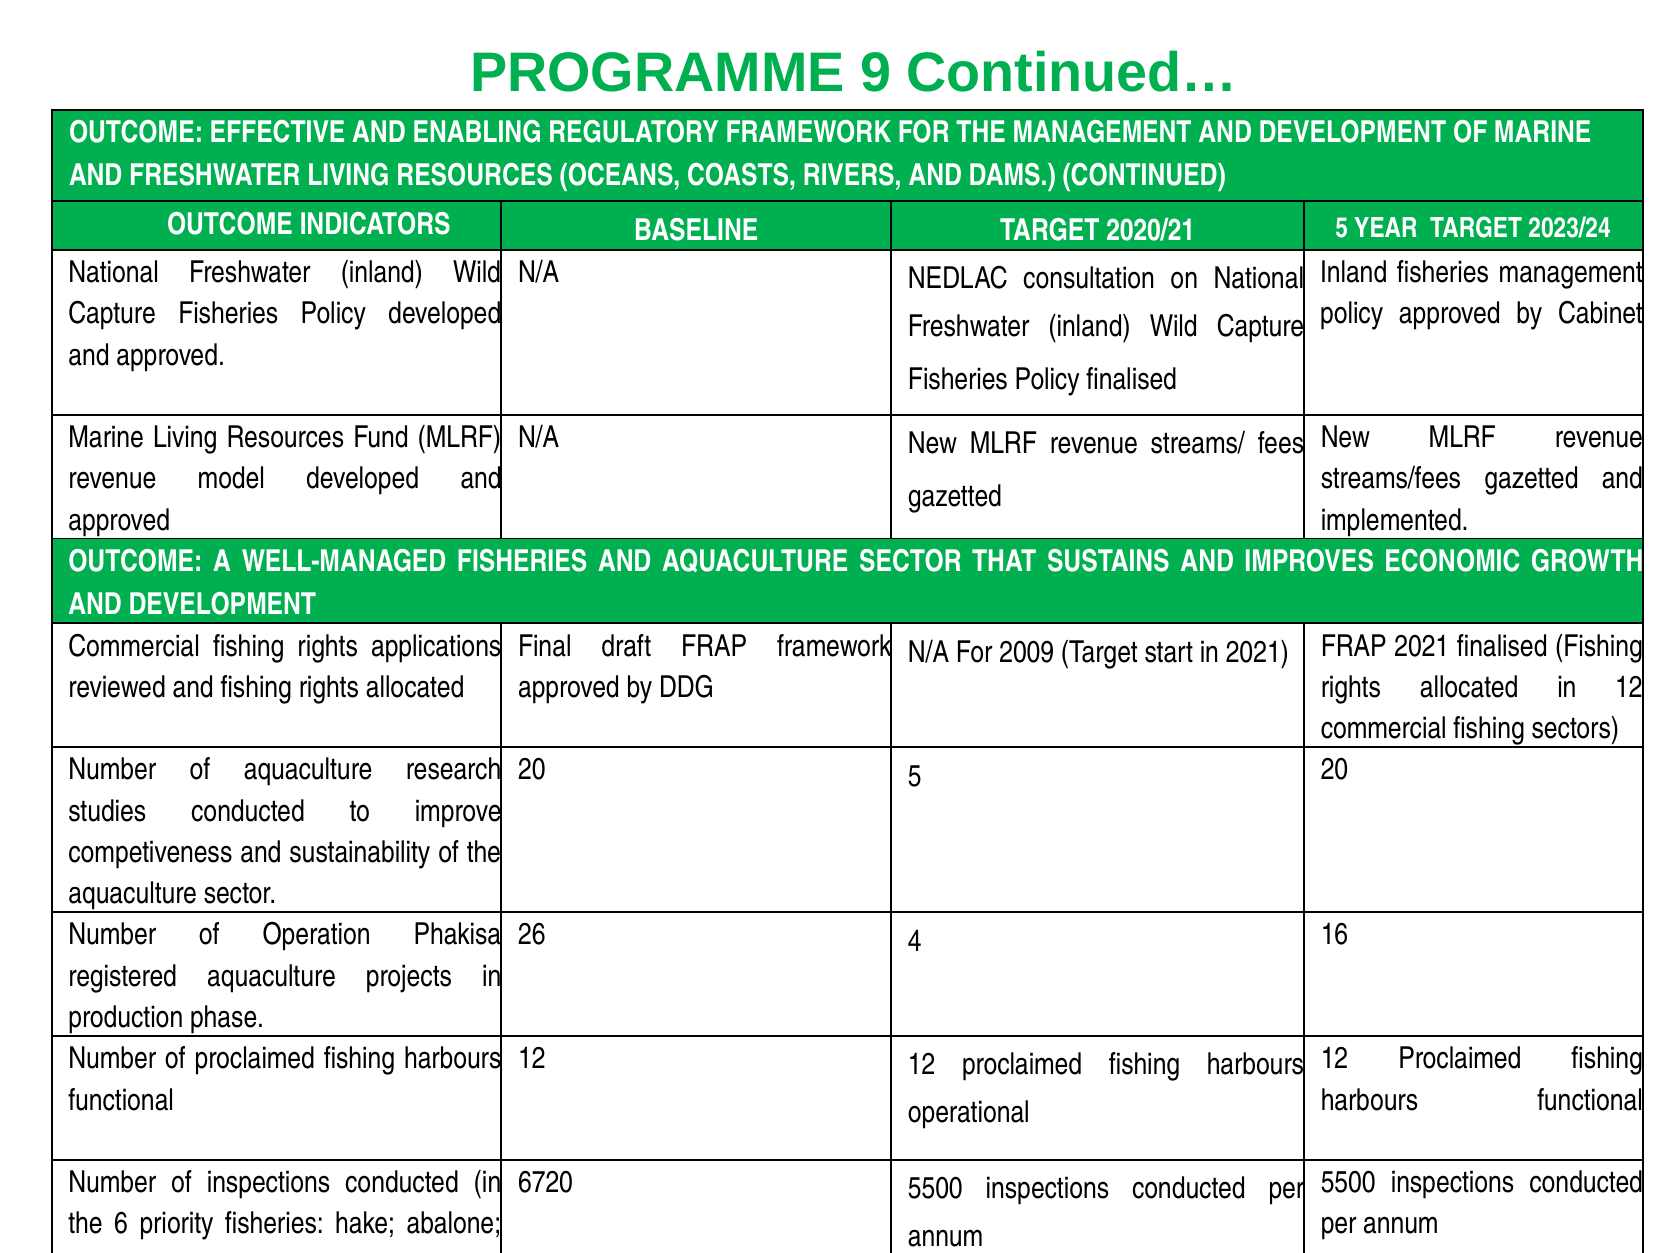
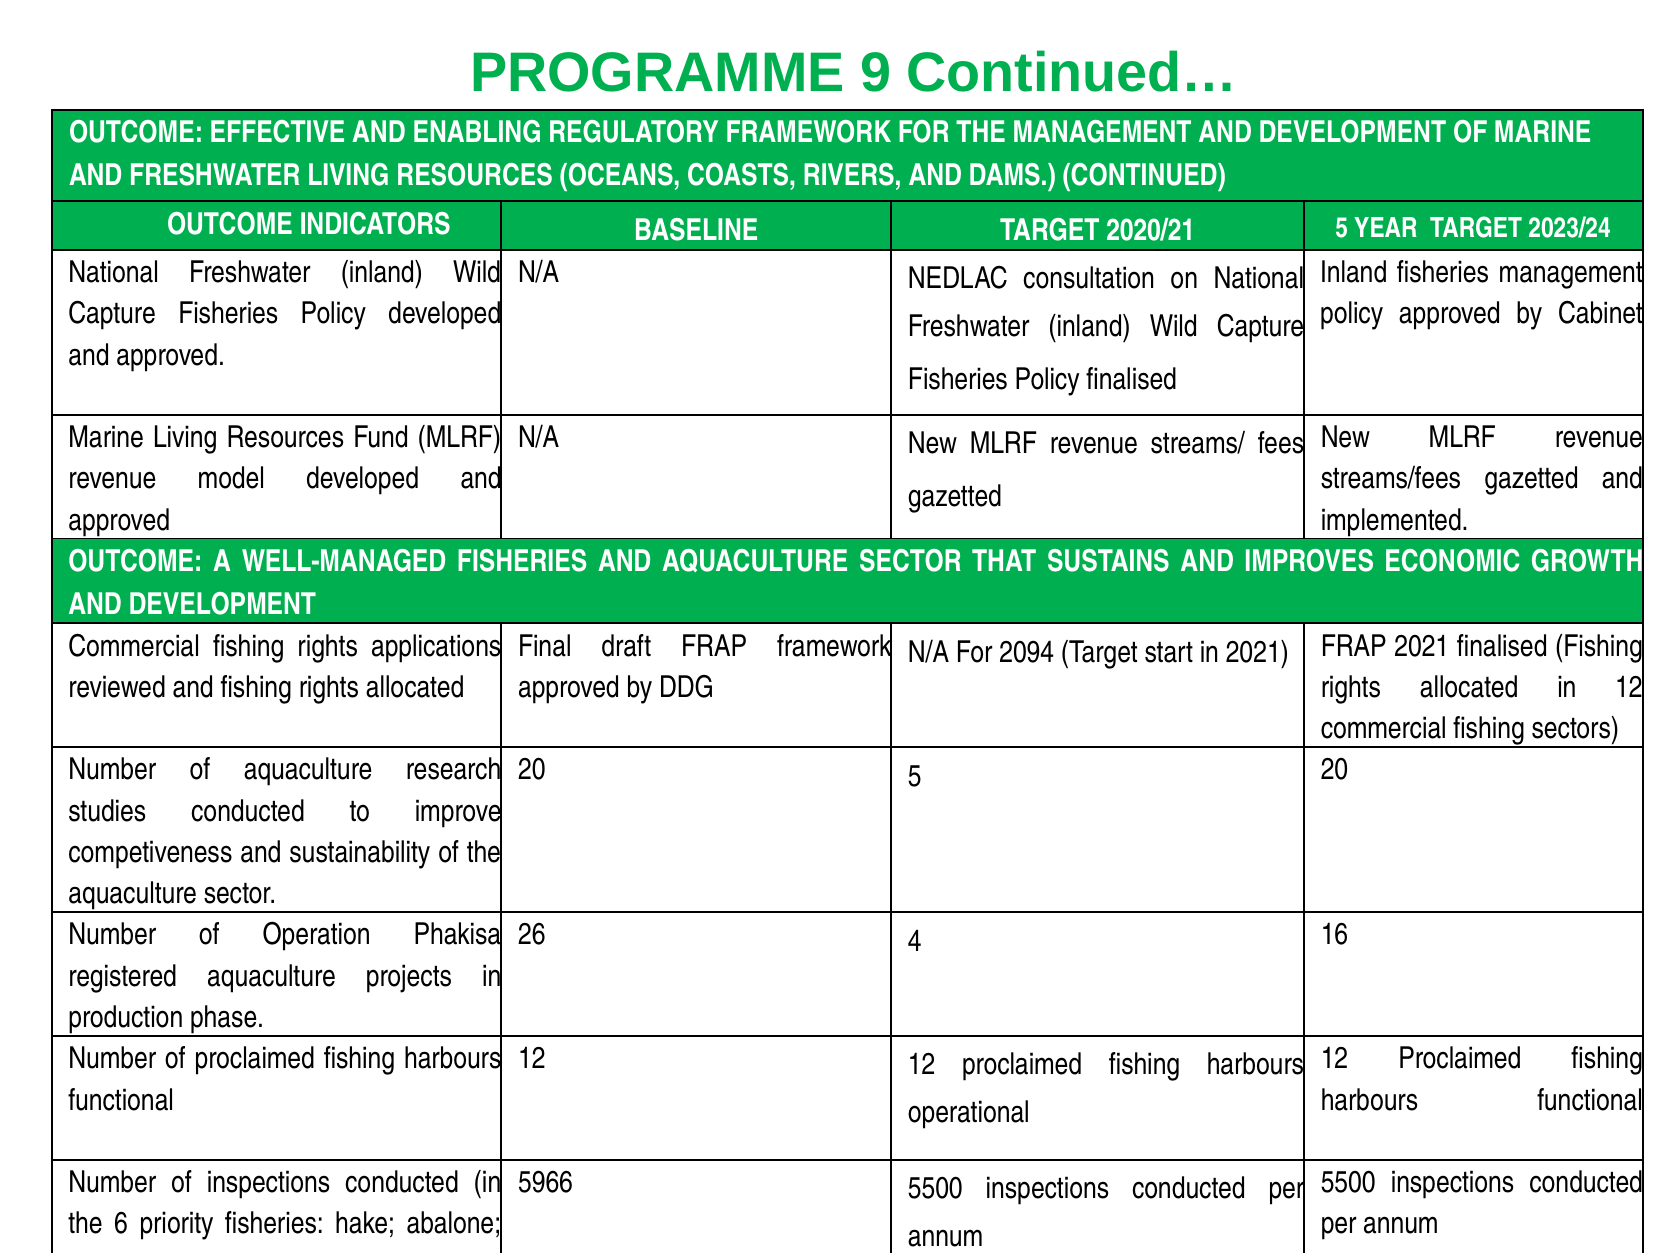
2009: 2009 -> 2094 (1027, 653)
6720: 6720 -> 5966 (546, 1183)
